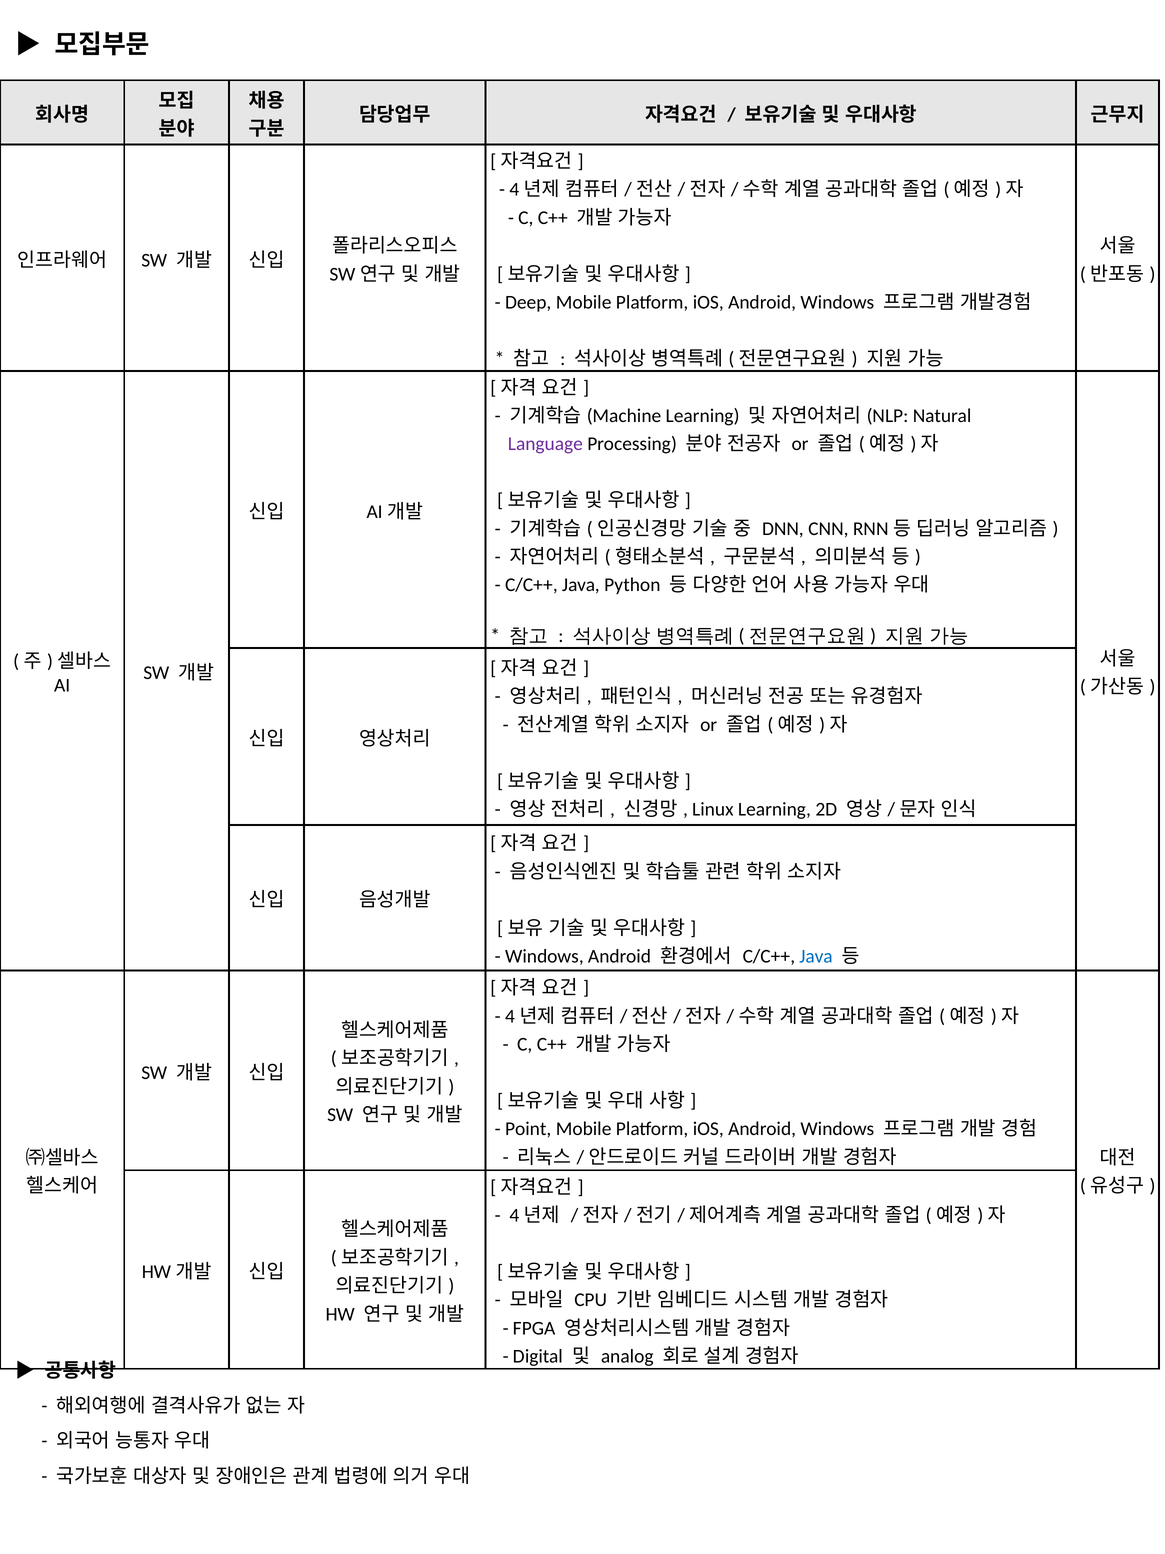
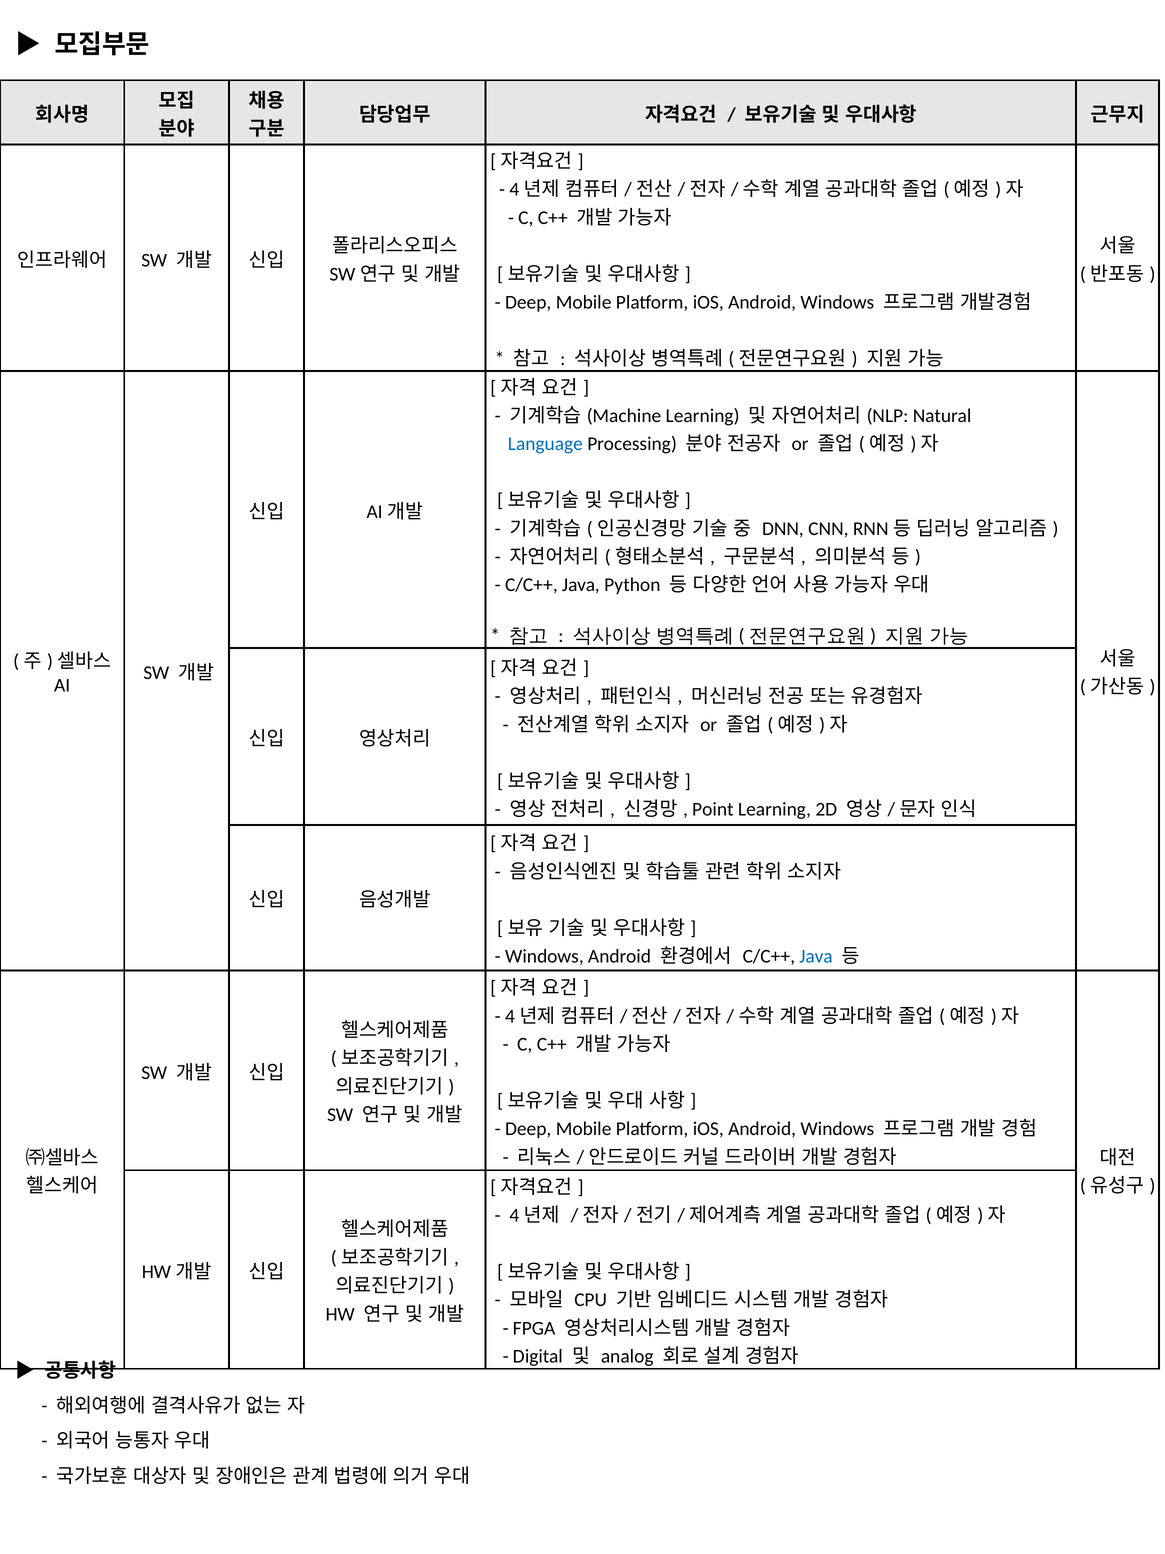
Language colour: purple -> blue (545, 444)
Linux: Linux -> Point (713, 809)
Point: Point -> Deep (528, 1129)
